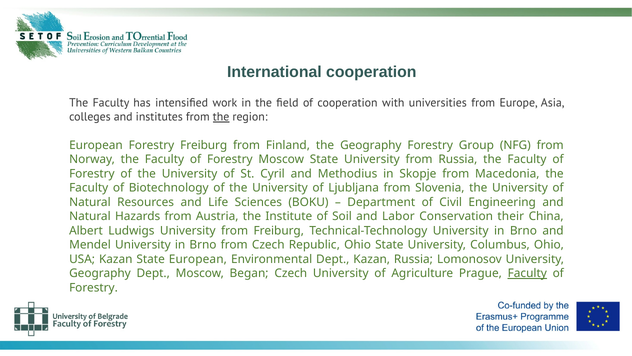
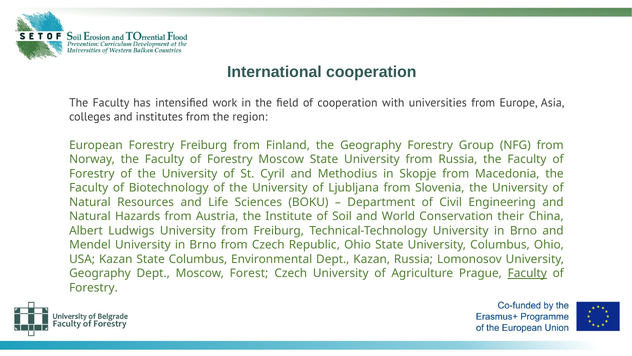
the underline: present -> none (221, 117)
Labor: Labor -> World (398, 216)
State European: European -> Columbus (198, 259)
Began: Began -> Forest (249, 273)
